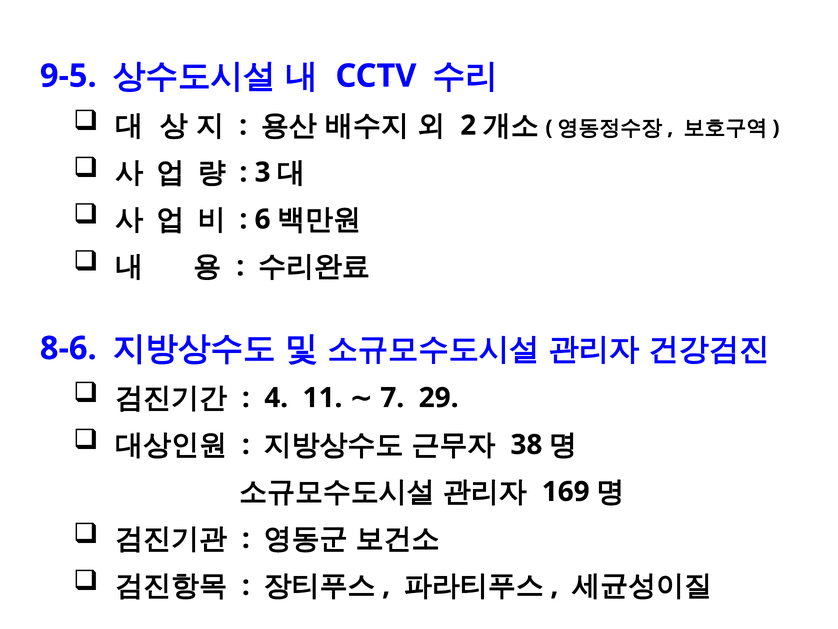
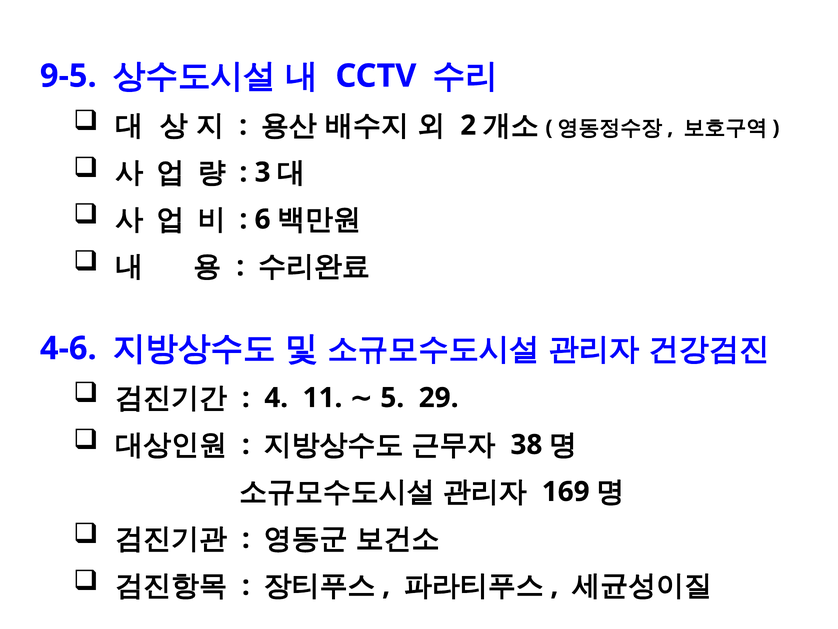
8-6: 8-6 -> 4-6 (68, 348)
7: 7 -> 5 (392, 398)
